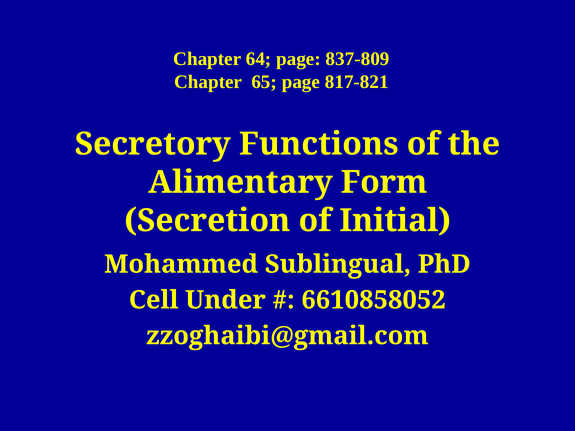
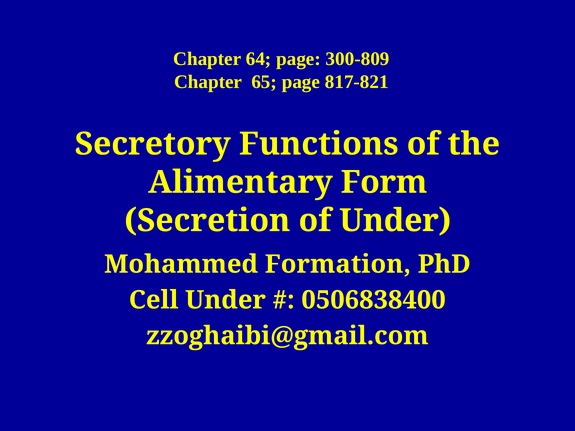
837-809: 837-809 -> 300-809 (358, 59)
of Initial: Initial -> Under (395, 221)
Sublingual: Sublingual -> Formation (338, 264)
6610858052: 6610858052 -> 0506838400 (374, 300)
